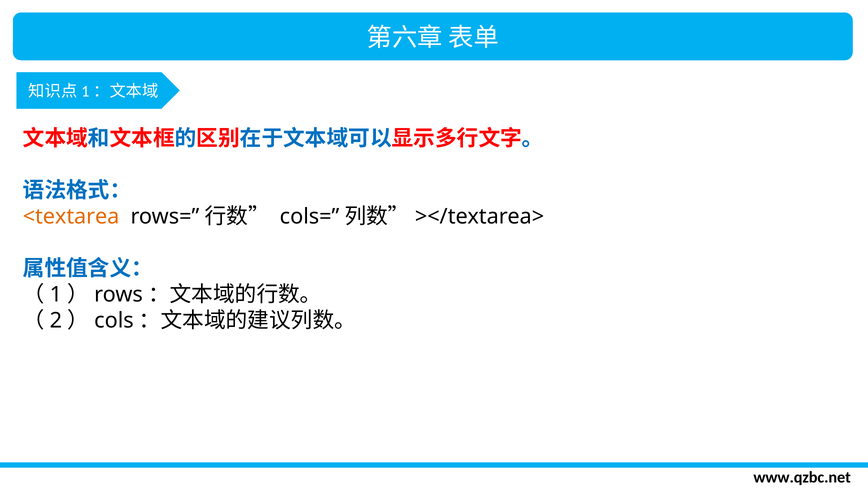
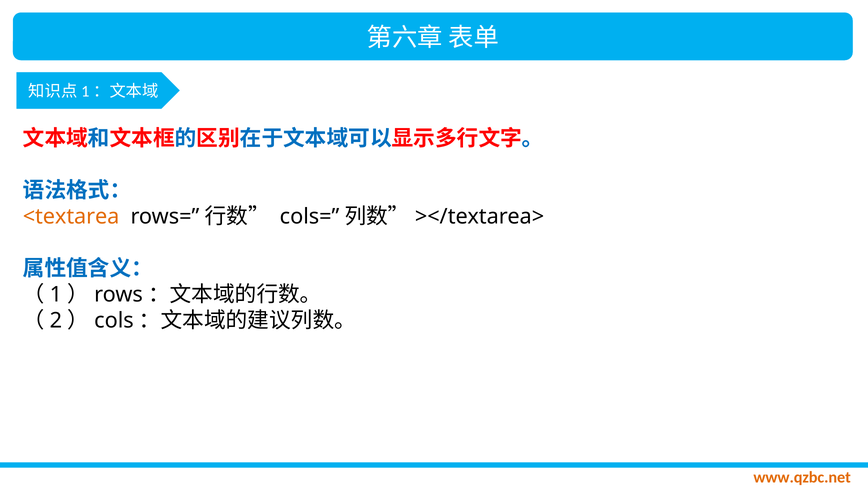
www.qzbc.net colour: black -> orange (802, 478)
